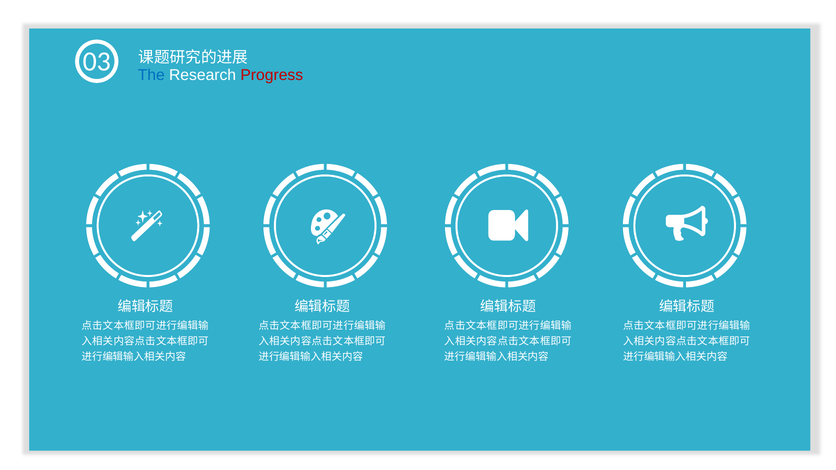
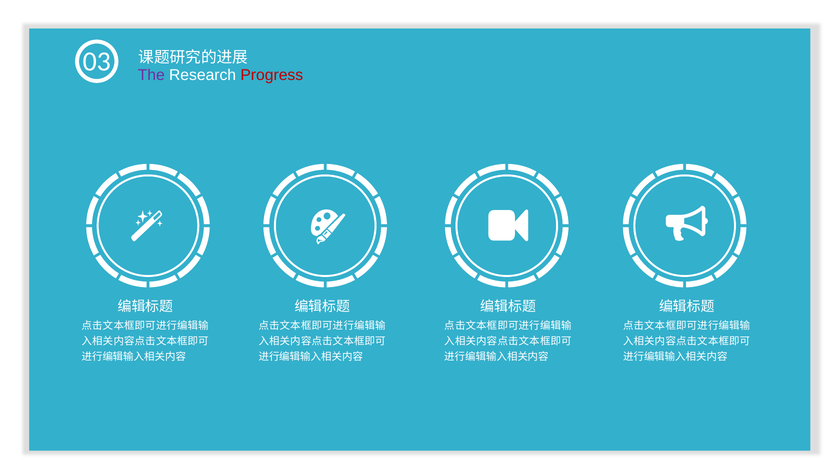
The colour: blue -> purple (151, 75)
